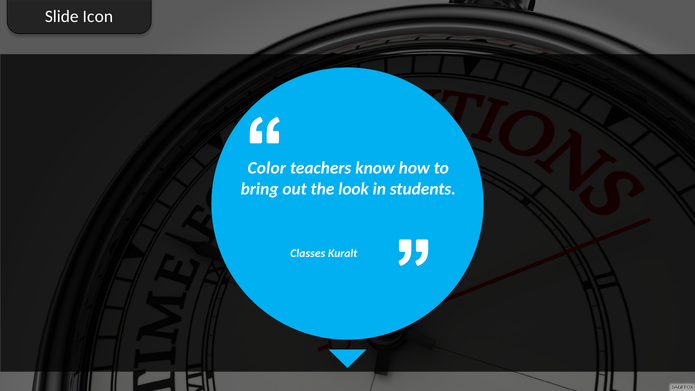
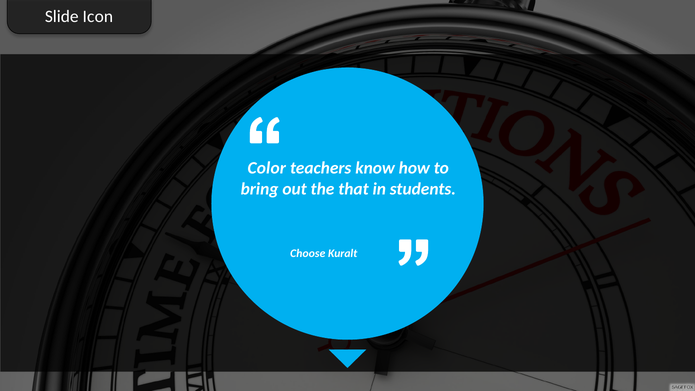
look: look -> that (353, 189)
Classes: Classes -> Choose (308, 253)
